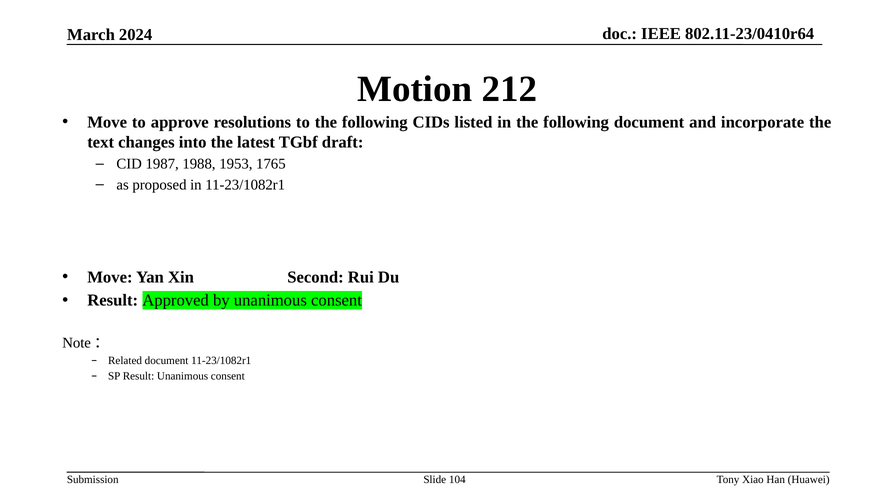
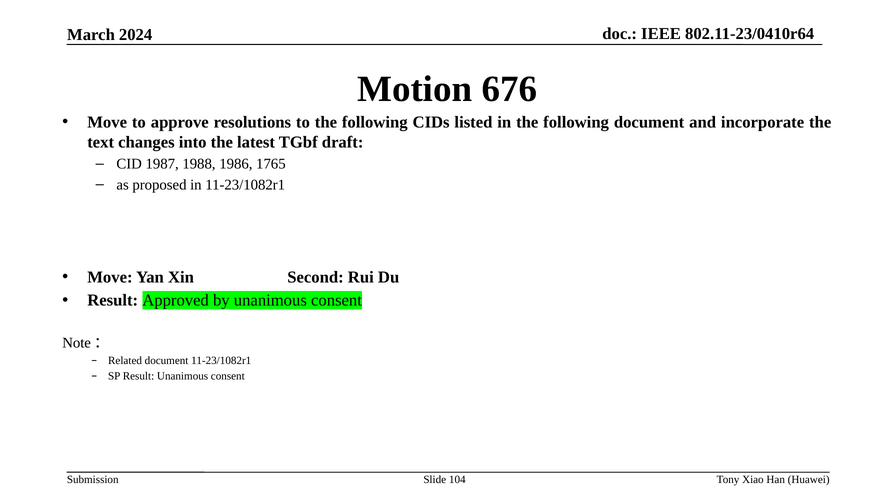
212: 212 -> 676 (509, 89)
1953: 1953 -> 1986 (236, 164)
